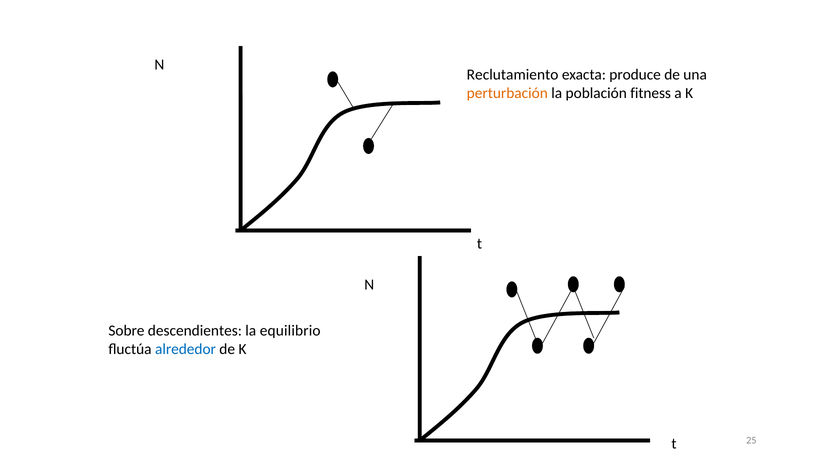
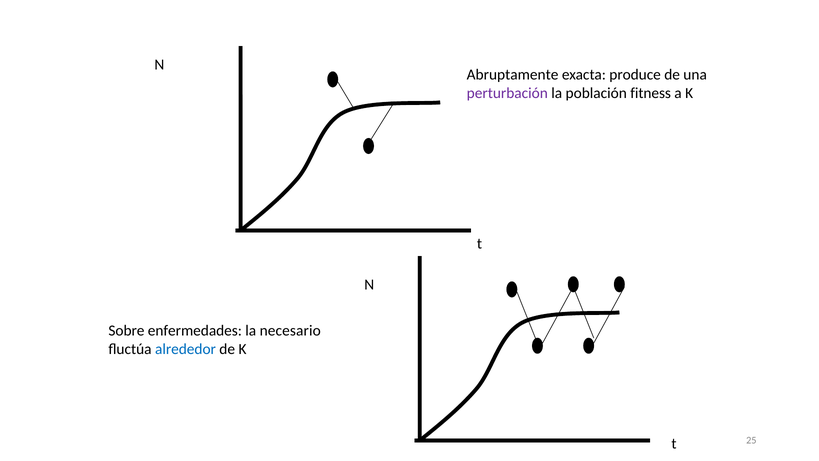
Reclutamiento: Reclutamiento -> Abruptamente (513, 75)
perturbación colour: orange -> purple (507, 93)
descendientes: descendientes -> enfermedades (195, 331)
equilibrio: equilibrio -> necesario (290, 331)
